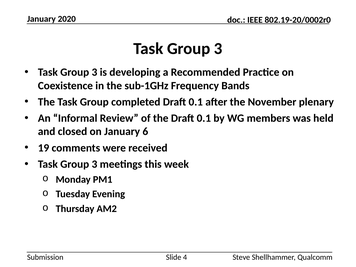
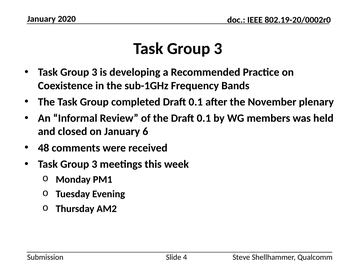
19: 19 -> 48 (44, 148)
